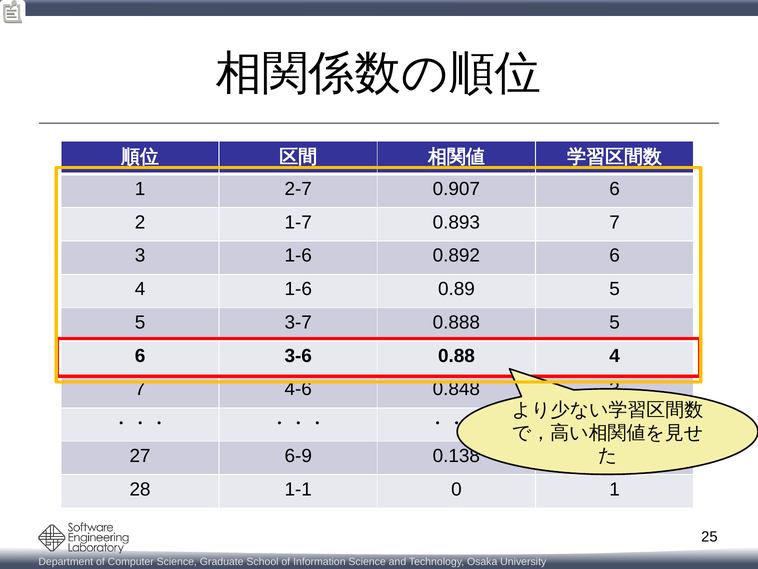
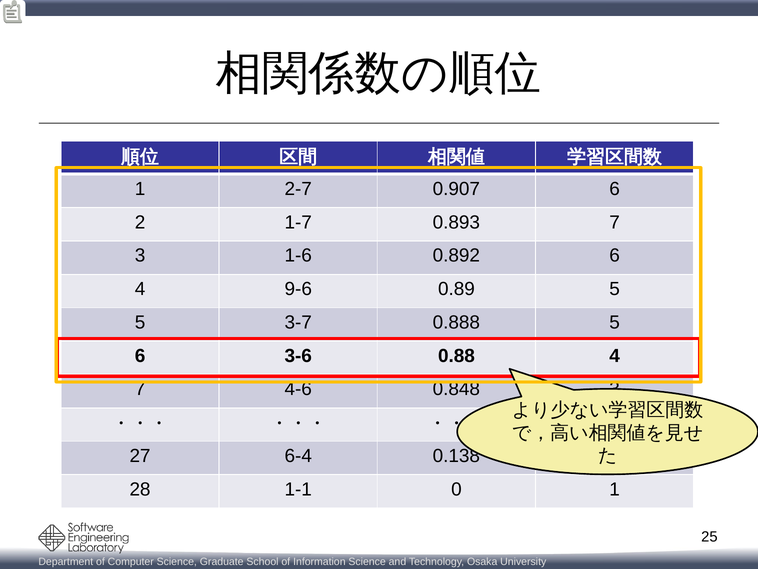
4 1-6: 1-6 -> 9-6 (298, 289)
6-9: 6-9 -> 6-4 (298, 456)
